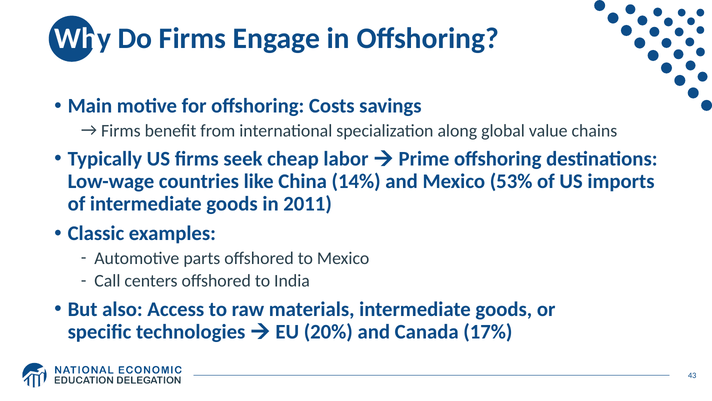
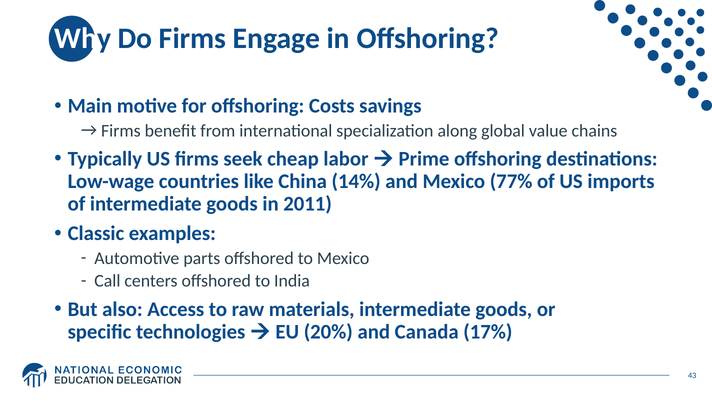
53%: 53% -> 77% (511, 181)
